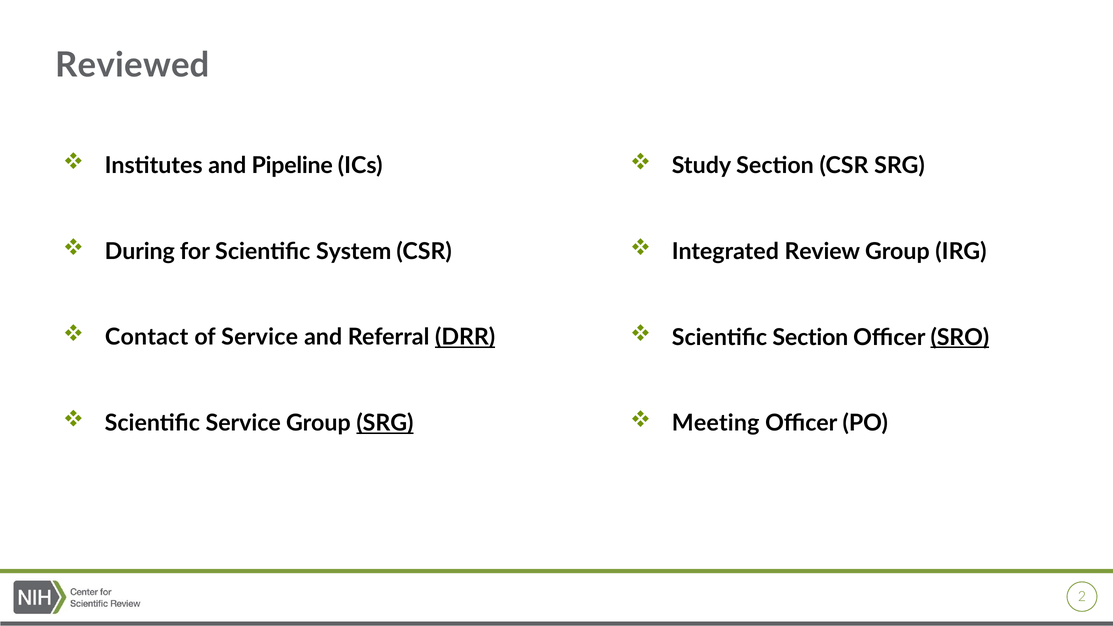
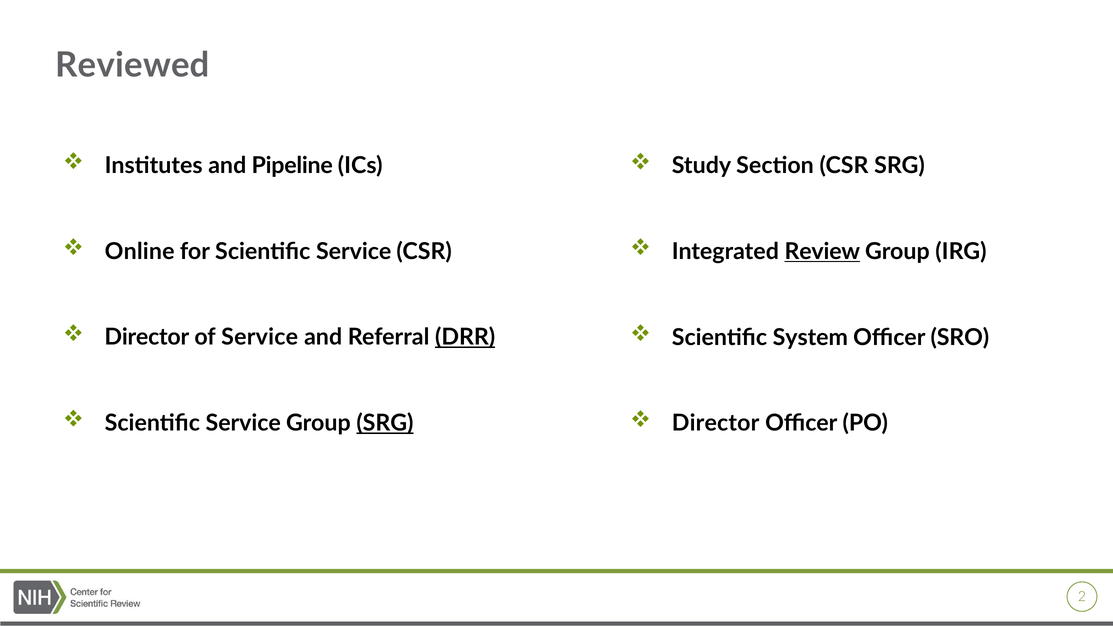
During: During -> Online (140, 251)
for Scientific System: System -> Service (354, 251)
Review underline: none -> present (822, 252)
Contact: Contact -> Director (147, 337)
Scientific Section: Section -> System (810, 337)
SRO underline: present -> none (960, 337)
Meeting: Meeting -> Director (716, 423)
